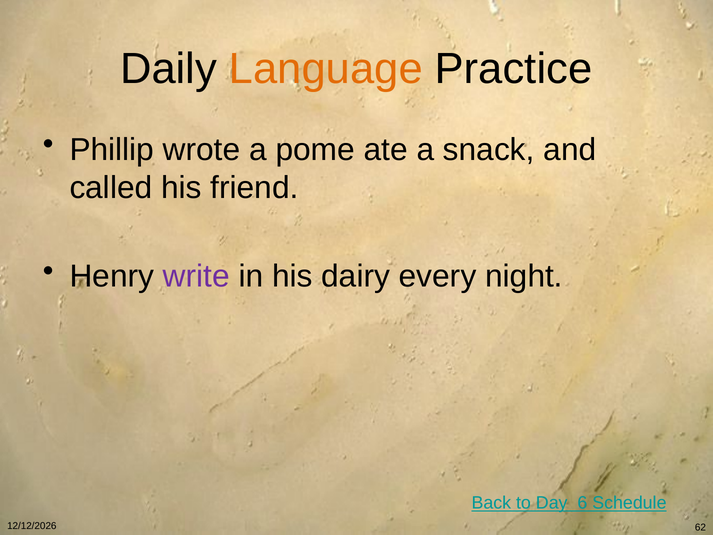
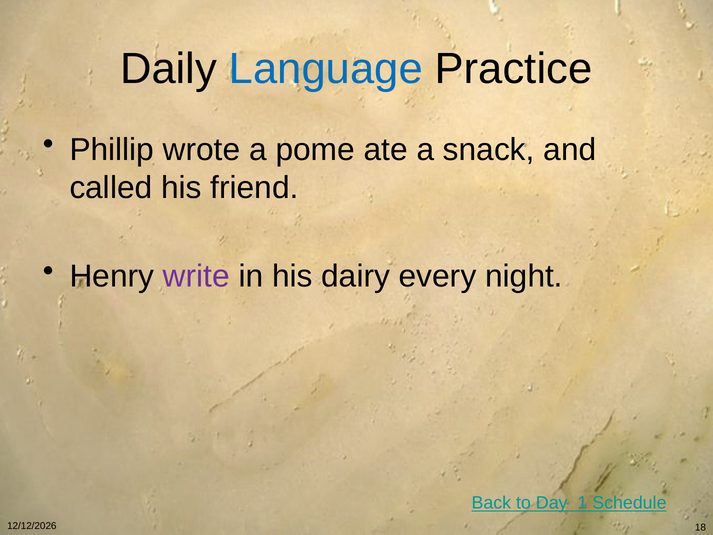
Language colour: orange -> blue (326, 69)
6: 6 -> 1 (582, 503)
62: 62 -> 18 (700, 527)
